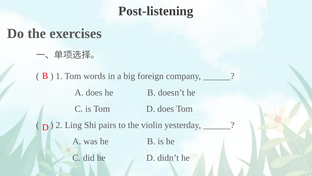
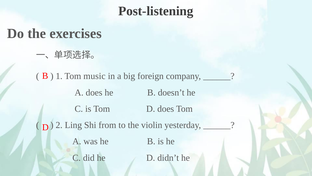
words: words -> music (94, 76)
pairs: pairs -> from (107, 125)
